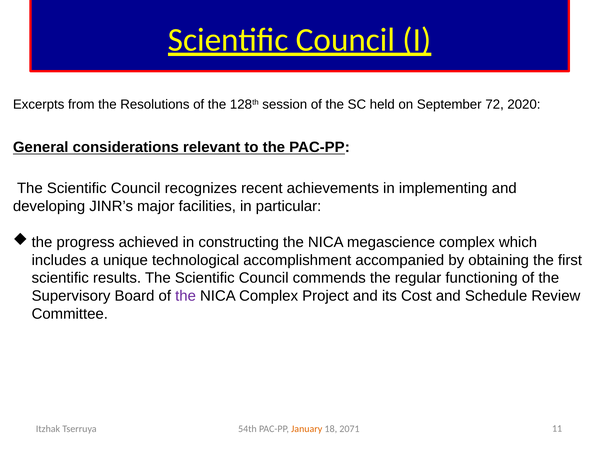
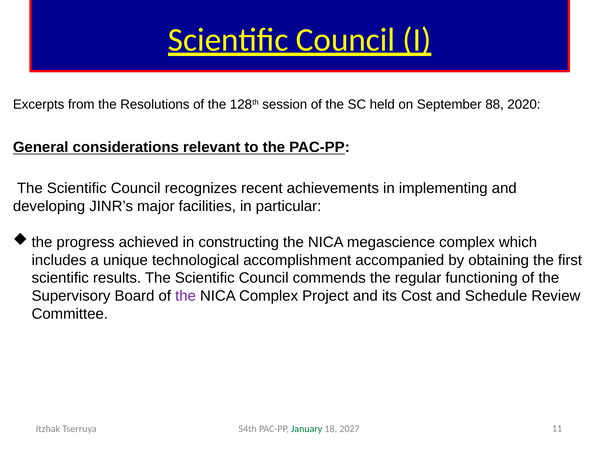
72: 72 -> 88 (495, 104)
January colour: orange -> green (307, 428)
2071: 2071 -> 2027 (349, 428)
